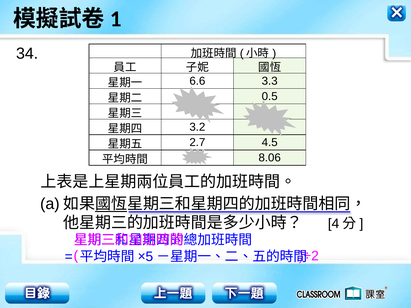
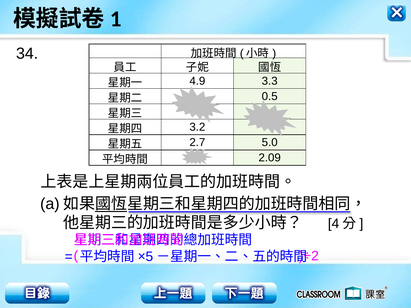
6.6: 6.6 -> 4.9 (197, 81)
4.5: 4.5 -> 5.0 (270, 143)
8.06: 8.06 -> 2.09 (270, 158)
